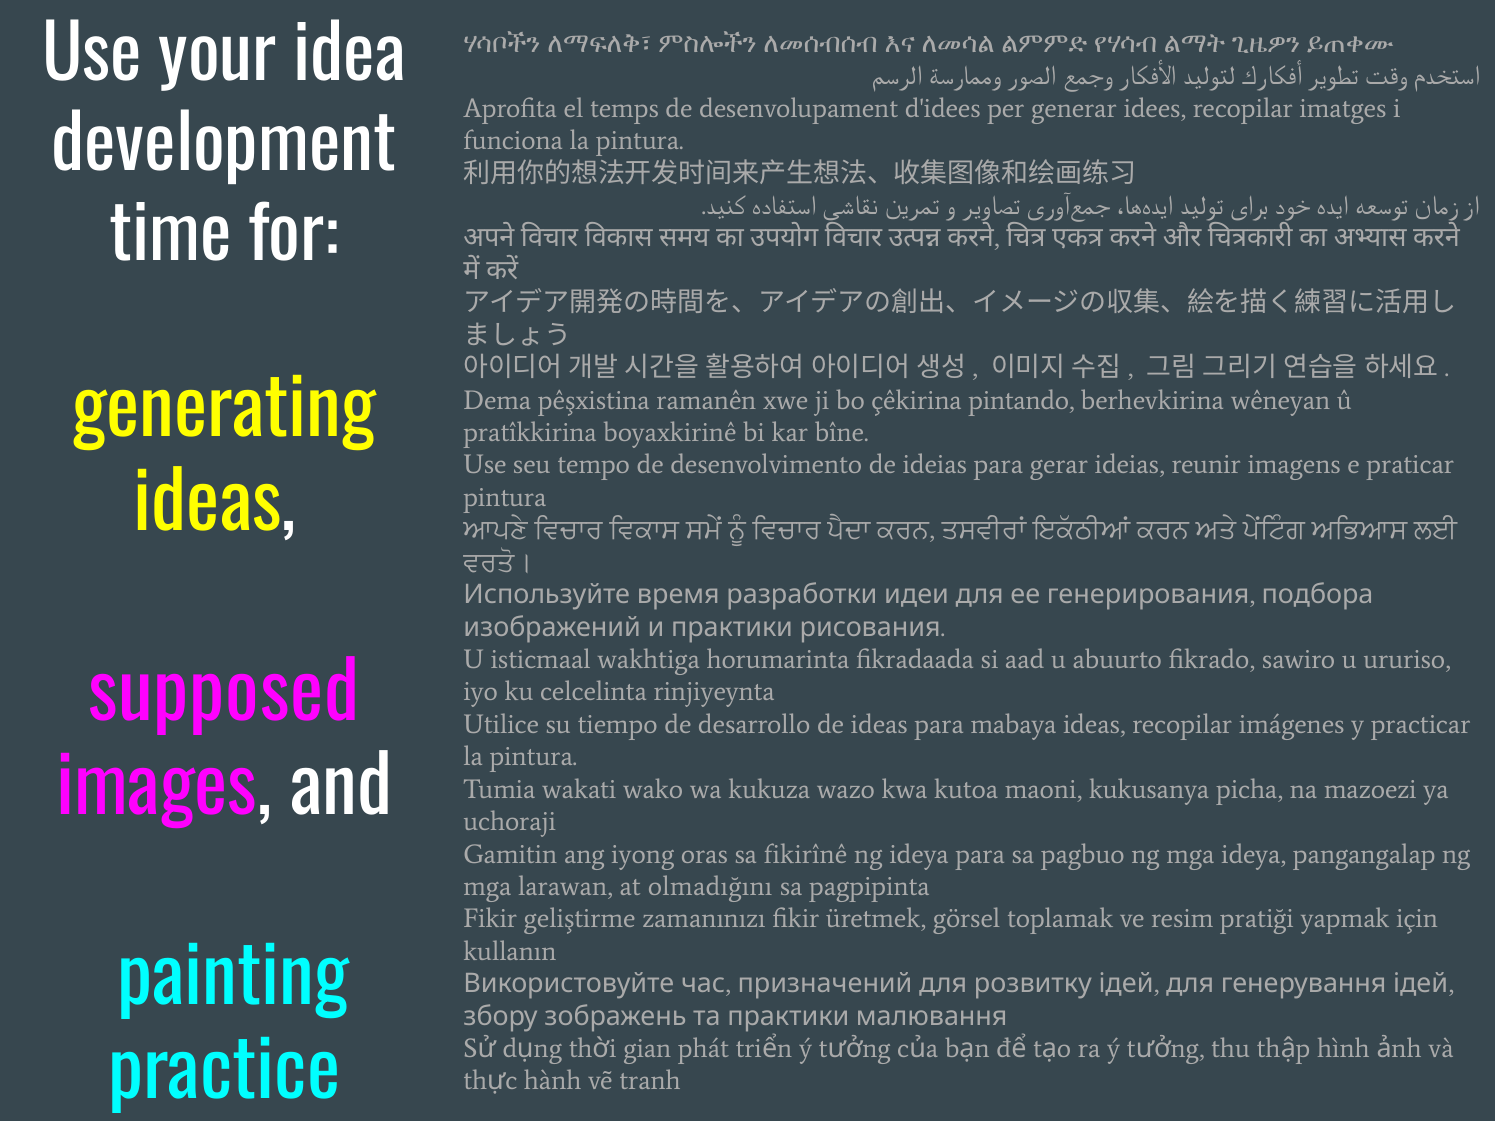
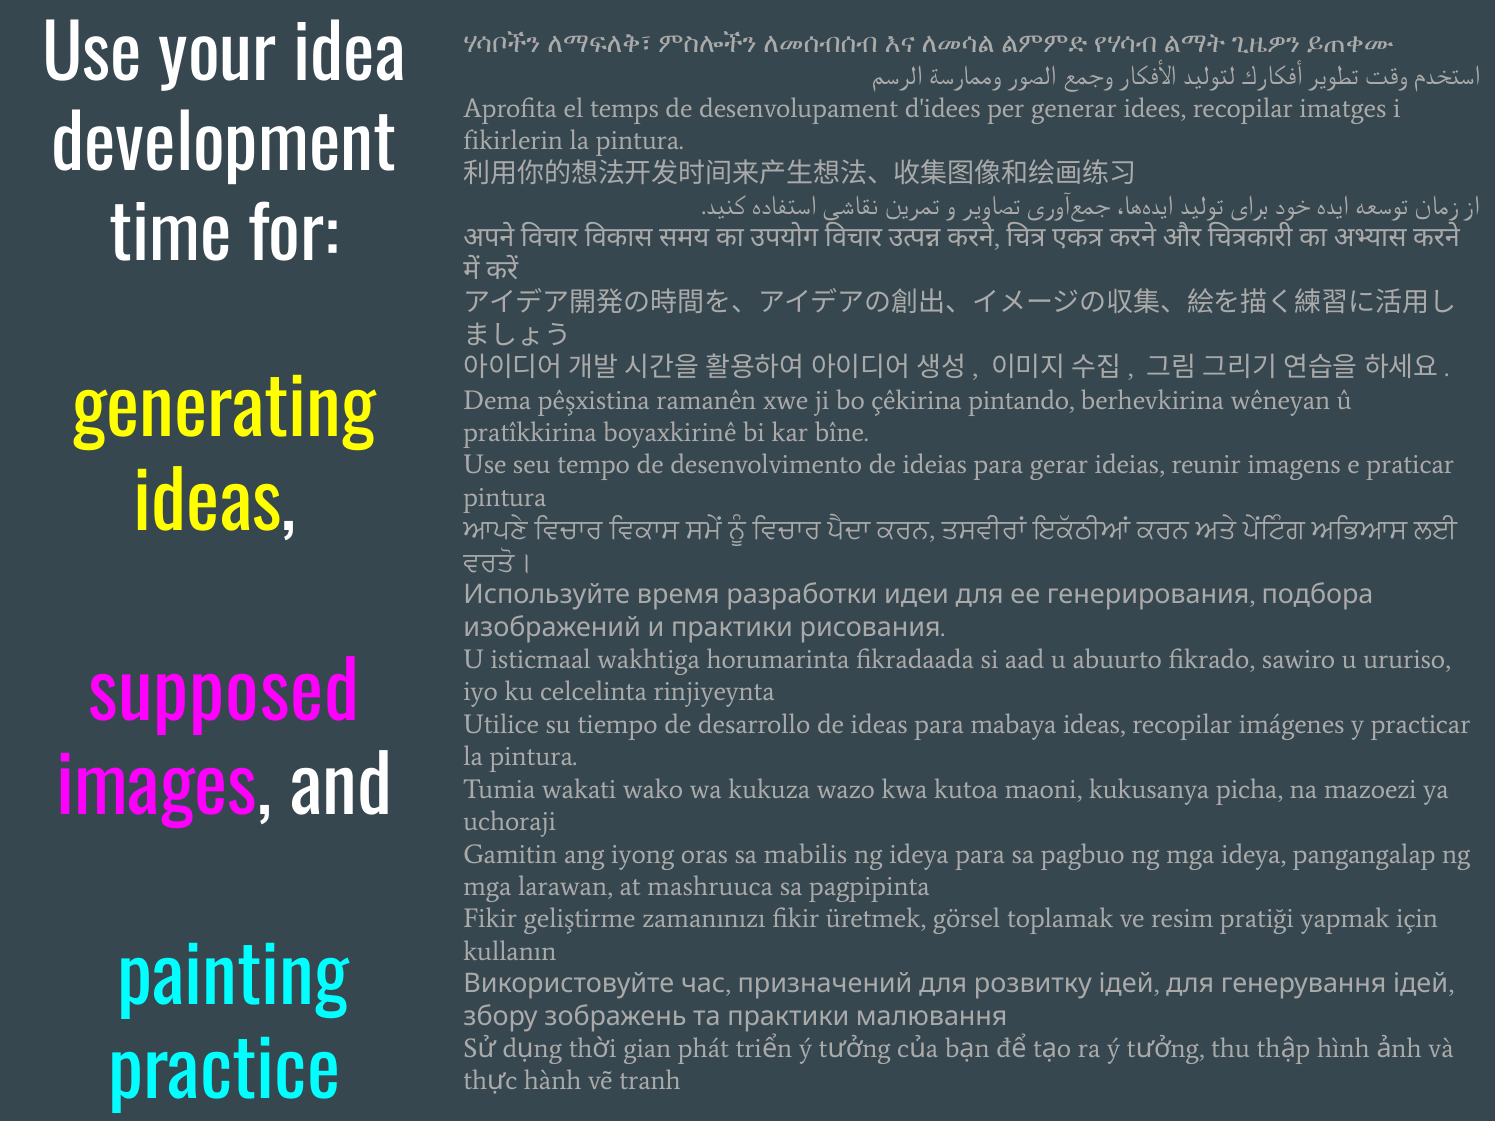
funciona: funciona -> fikirlerin (513, 141)
fikirînê: fikirînê -> mabilis (806, 854)
olmadığını: olmadığını -> mashruuca (710, 887)
